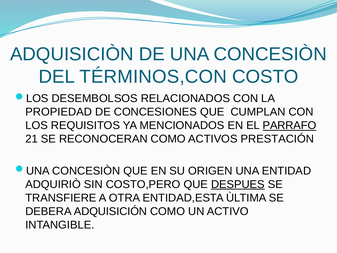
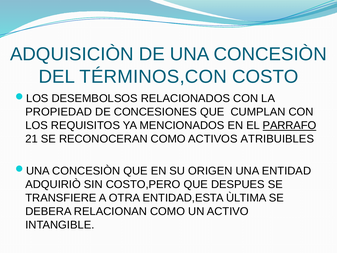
PRESTACIÓN: PRESTACIÓN -> ATRIBUIBLES (277, 139)
DESPUES underline: present -> none (238, 184)
ADQUISICIÓN: ADQUISICIÓN -> RELACIONAN (110, 211)
